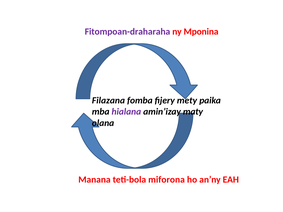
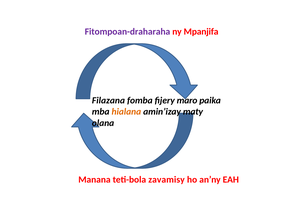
Mponina: Mponina -> Mpanjifa (201, 32)
mety: mety -> maro (187, 100)
hialana colour: purple -> orange (126, 112)
miforona: miforona -> zavamisy (167, 180)
